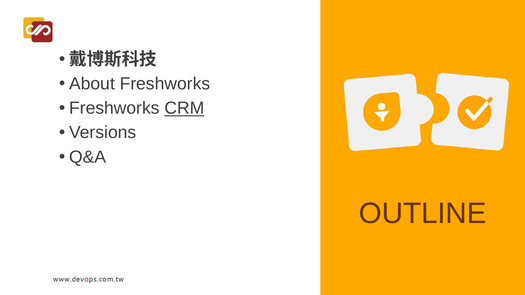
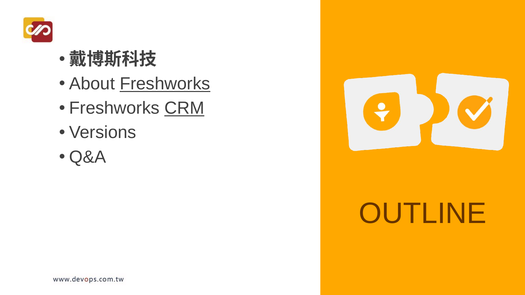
Freshworks underline: none -> present (165, 84)
